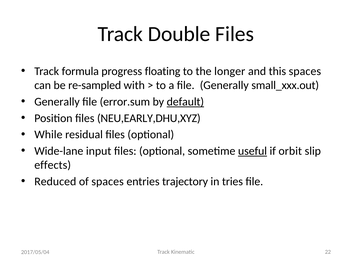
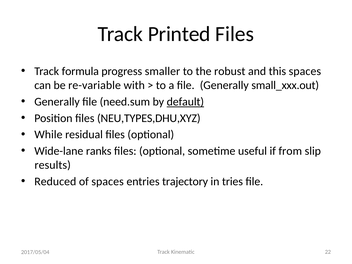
Double: Double -> Printed (179, 34)
floating: floating -> smaller (162, 71)
longer: longer -> robust (230, 71)
re-sampled: re-sampled -> re-variable (95, 85)
error.sum: error.sum -> need.sum (125, 102)
NEU,EARLY,DHU,XYZ: NEU,EARLY,DHU,XYZ -> NEU,TYPES,DHU,XYZ (149, 118)
input: input -> ranks (99, 151)
useful underline: present -> none (253, 151)
orbit: orbit -> from (290, 151)
effects: effects -> results (53, 165)
